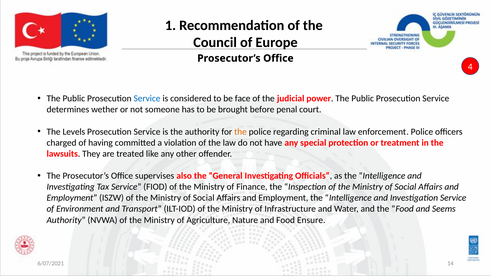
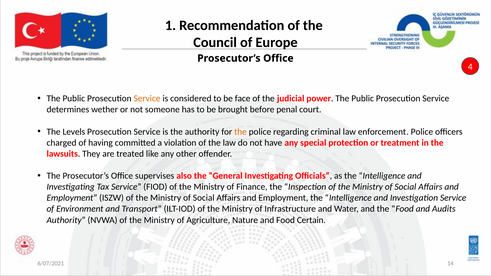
Service colour: blue -> orange (147, 99)
Seems: Seems -> Audits (444, 209)
Ensure: Ensure -> Certain (311, 220)
